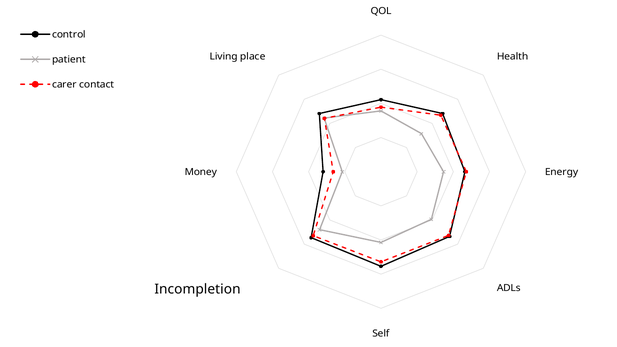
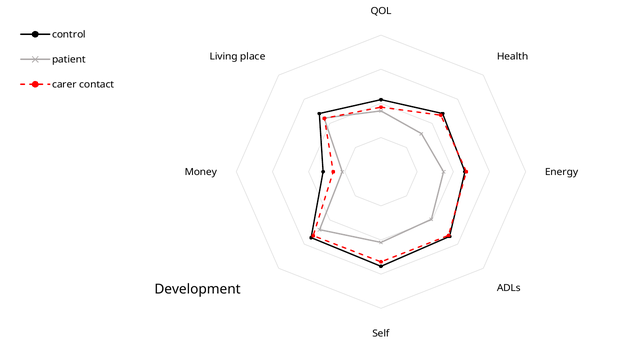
Incompletion: Incompletion -> Development (198, 289)
